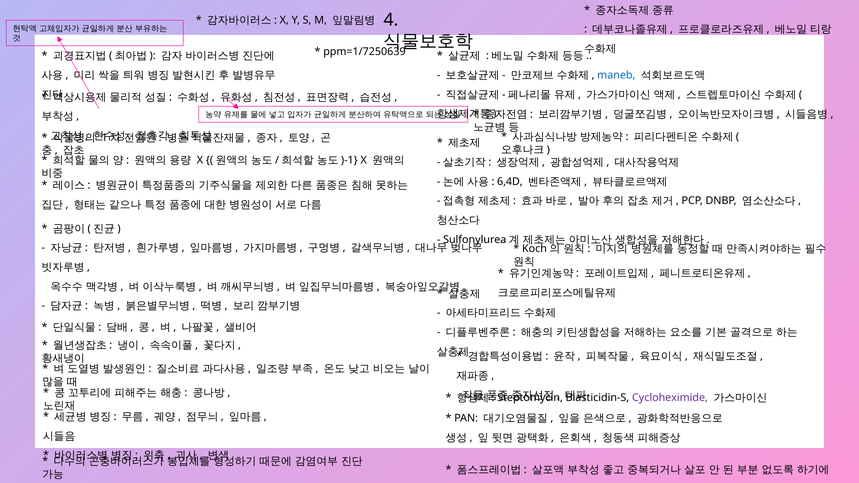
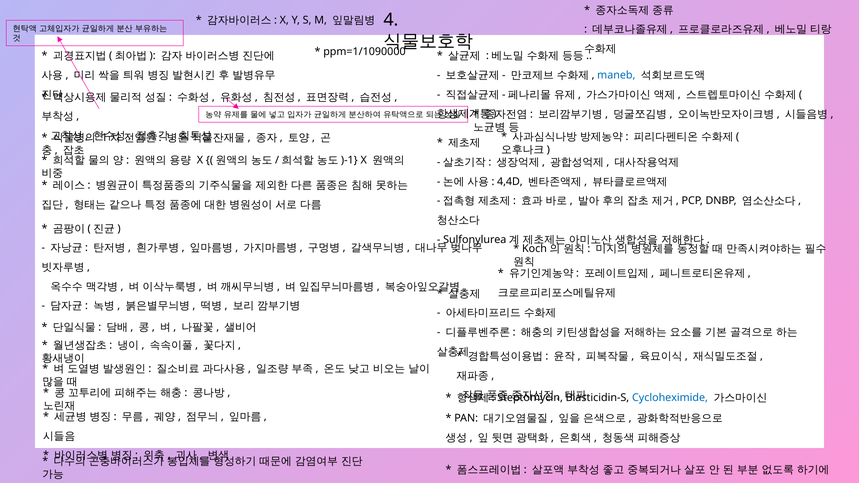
ppm=1/7250639: ppm=1/7250639 -> ppm=1/1090000 (364, 52)
6,4D: 6,4D -> 4,4D (510, 182)
Cycloheximide colour: purple -> blue (670, 398)
